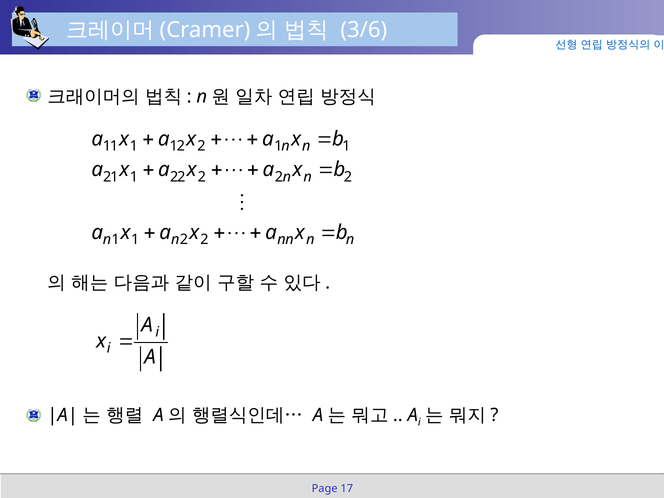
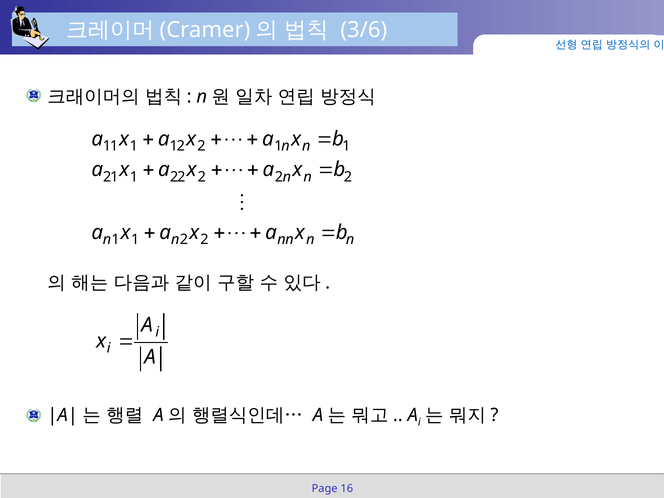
17: 17 -> 16 (347, 489)
